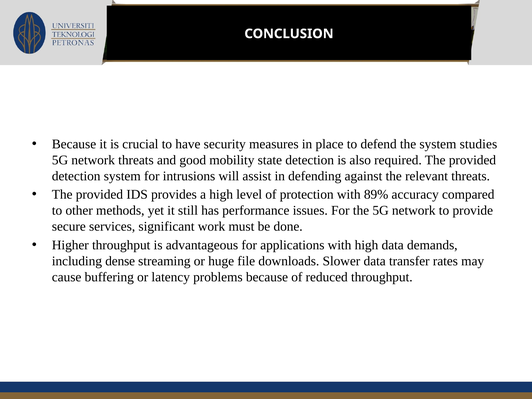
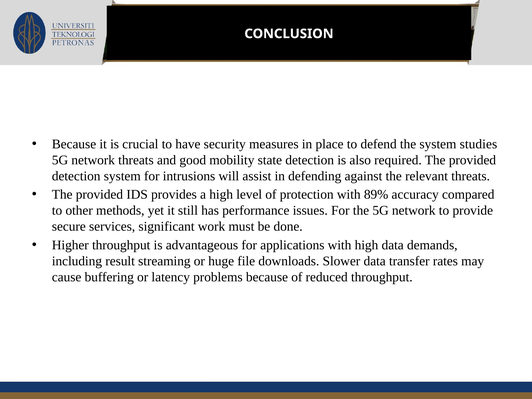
dense: dense -> result (120, 261)
